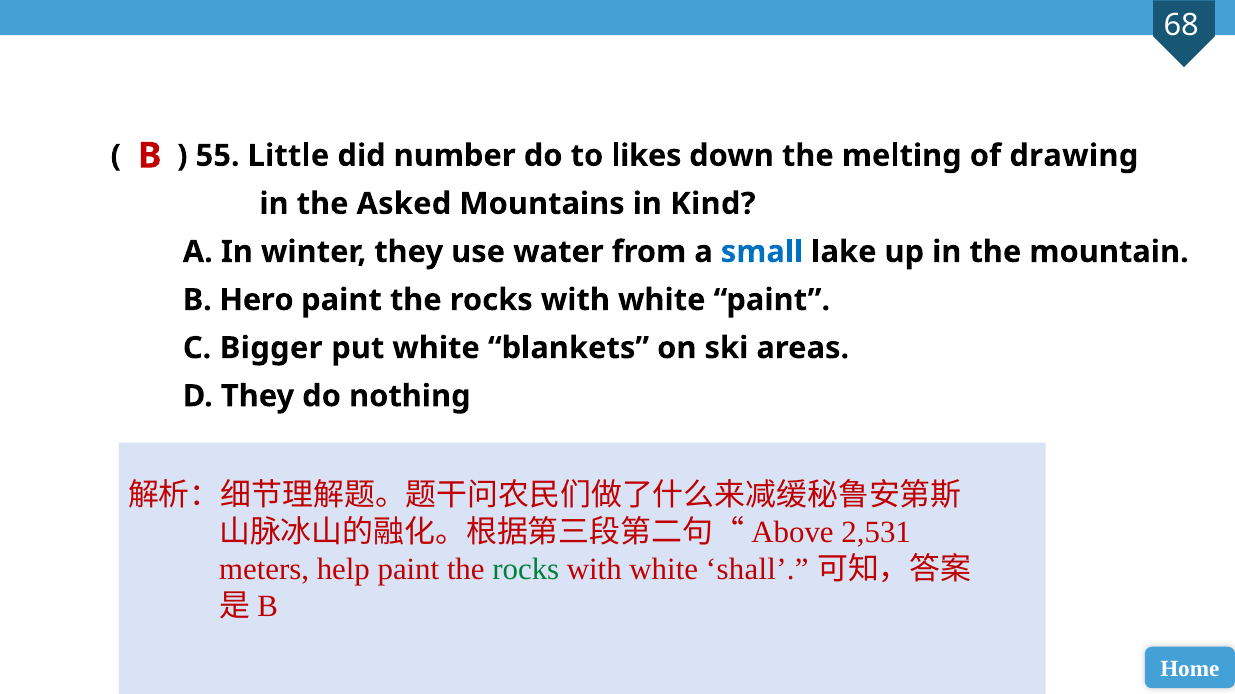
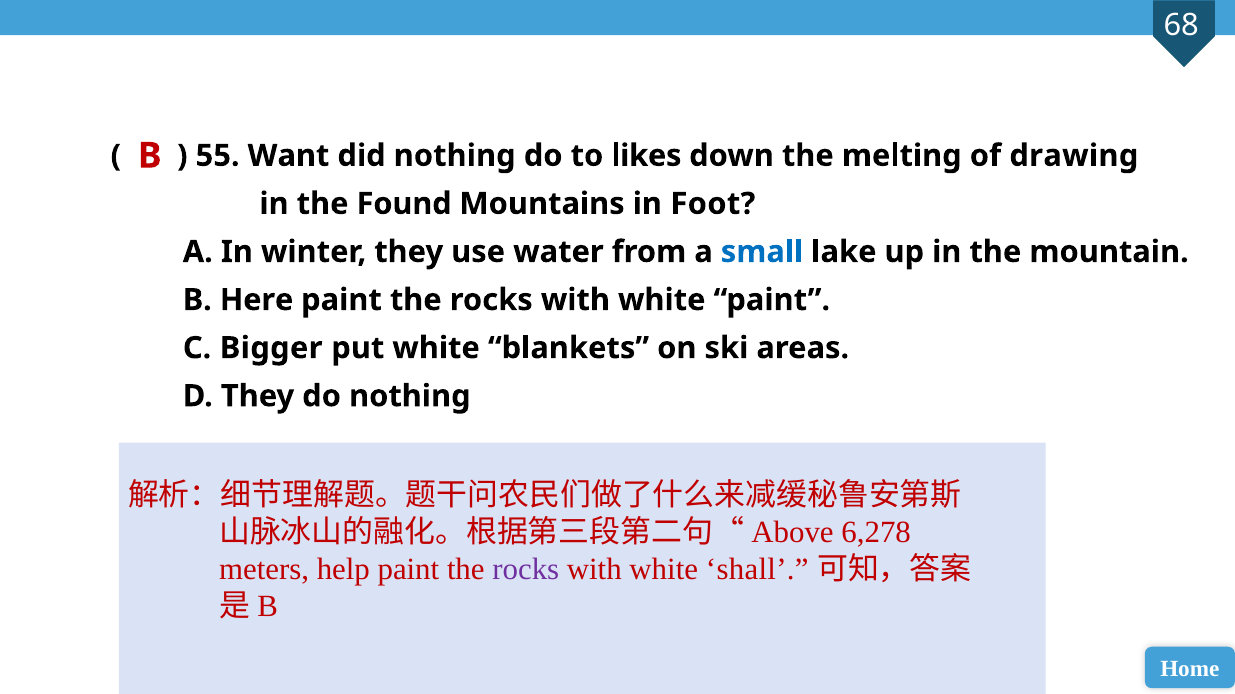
Little: Little -> Want (289, 156)
did number: number -> nothing (455, 156)
Asked: Asked -> Found (404, 204)
Kind: Kind -> Foot (713, 204)
Hero: Hero -> Here (257, 300)
2,531: 2,531 -> 6,278 (876, 533)
rocks colour: green -> purple (526, 570)
